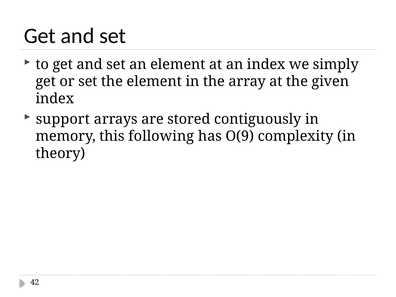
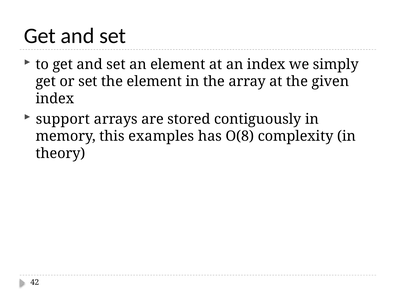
following: following -> examples (161, 136)
O(9: O(9 -> O(8 (240, 136)
